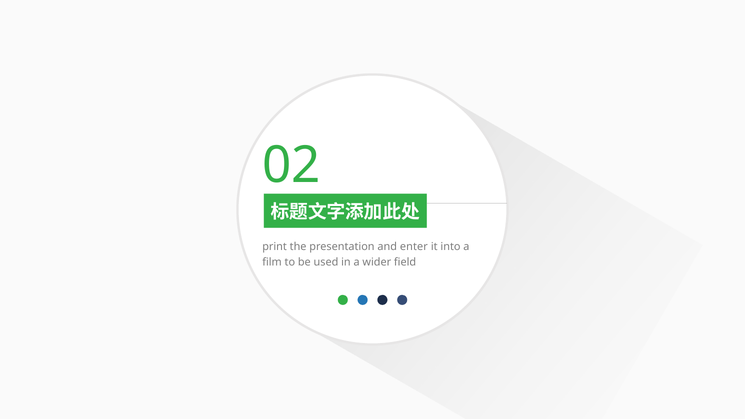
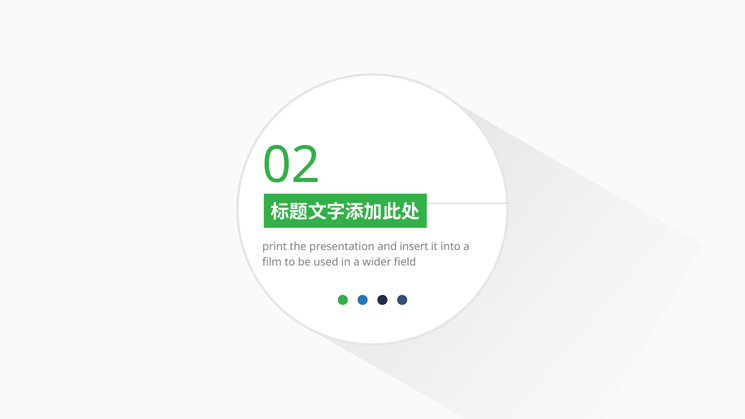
enter: enter -> insert (414, 247)
